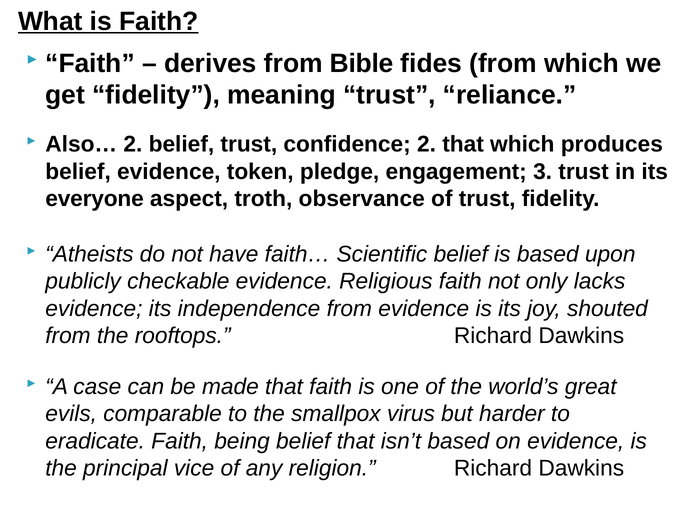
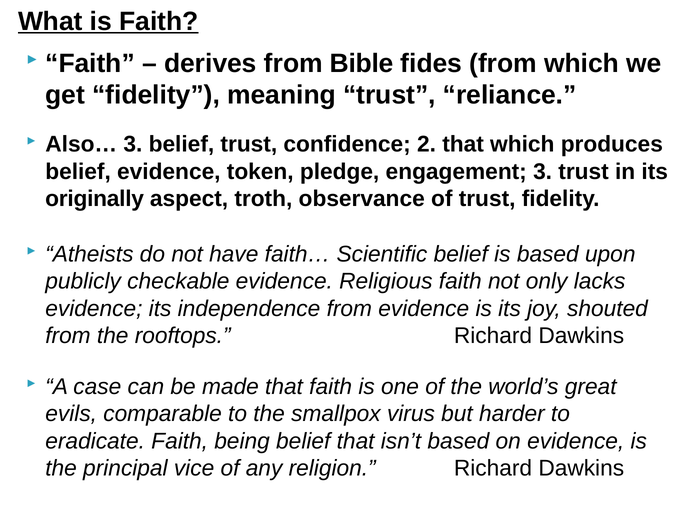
Also… 2: 2 -> 3 (133, 144)
everyone: everyone -> originally (95, 199)
